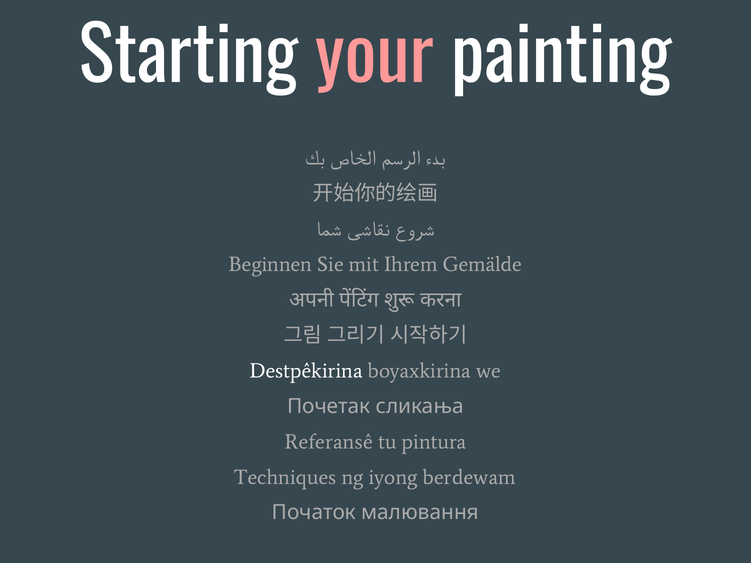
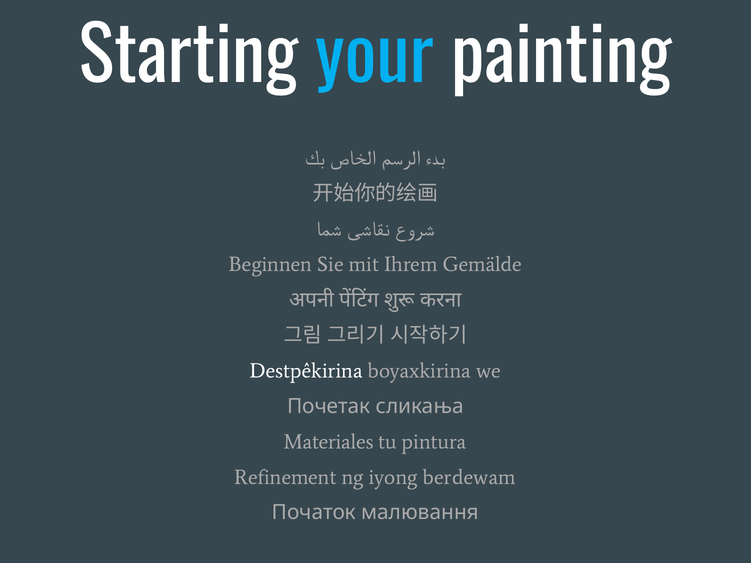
your colour: pink -> light blue (375, 57)
Referansê: Referansê -> Materiales (329, 442)
Techniques: Techniques -> Refinement (285, 477)
